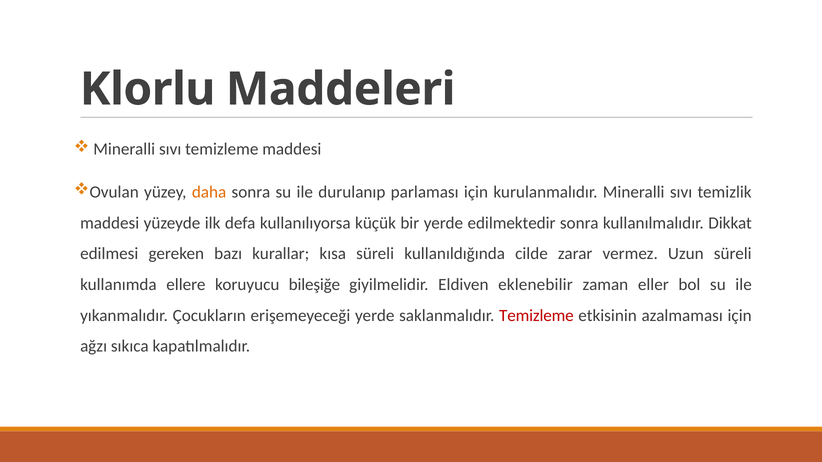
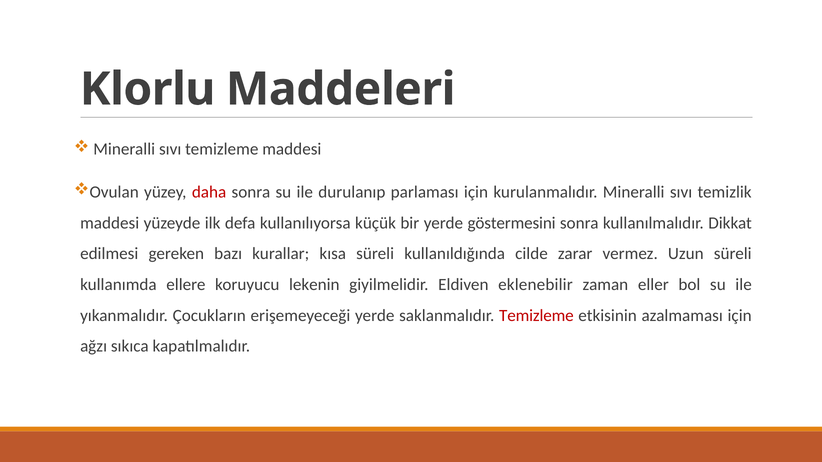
daha colour: orange -> red (209, 192)
edilmektedir: edilmektedir -> göstermesini (512, 223)
bileşiğe: bileşiğe -> lekenin (314, 285)
